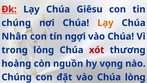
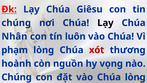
Lạy colour: orange -> black (105, 23)
ngợi: ngợi -> luôn (75, 36)
trong: trong -> phạm (15, 50)
hoàng: hoàng -> hoành (16, 63)
